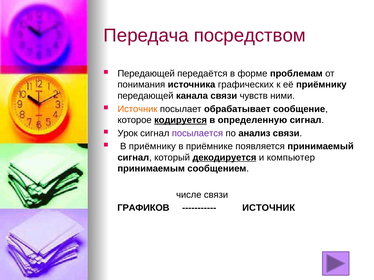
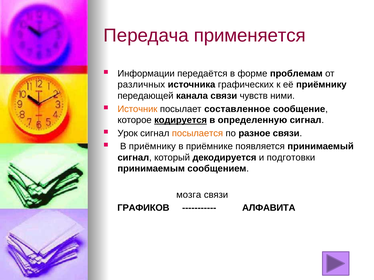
посредством: посредством -> применяется (250, 36)
Передающей: Передающей -> Информации (146, 74)
понимания: понимания -> различных (141, 85)
обрабатывает: обрабатывает -> составленное (237, 109)
посылается colour: purple -> orange (197, 133)
анализ: анализ -> разное (254, 133)
декодируется underline: present -> none (224, 158)
компьютер: компьютер -> подготовки (291, 158)
числе: числе -> мозга (189, 195)
ИСТОЧНИК: ИСТОЧНИК -> АЛФАВИТА (269, 208)
